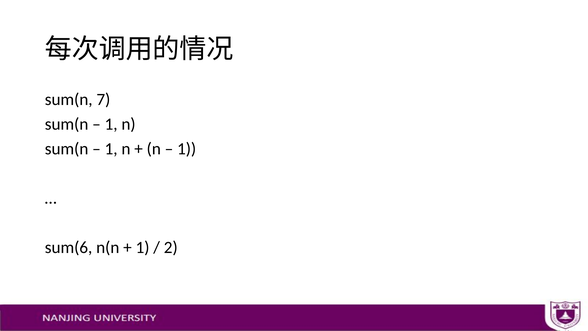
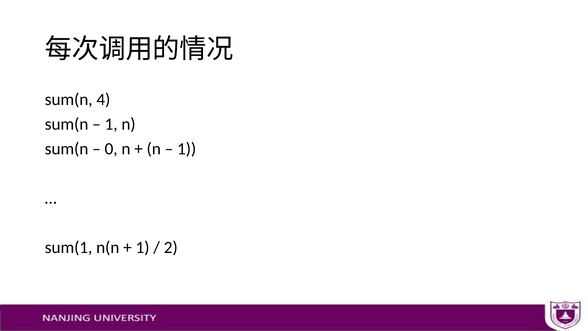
7: 7 -> 4 (103, 99)
1: 1 -> 0 (111, 149)
sum(6: sum(6 -> sum(1 (69, 247)
